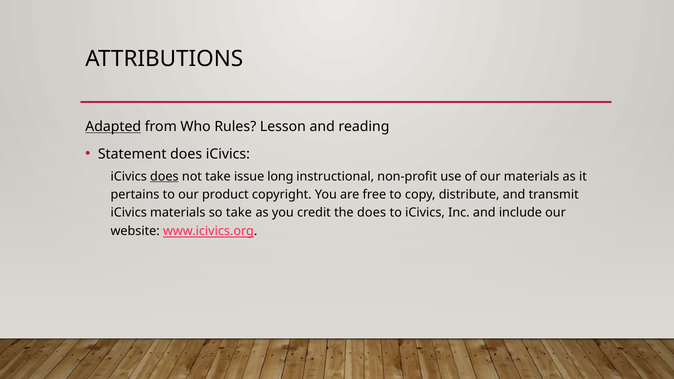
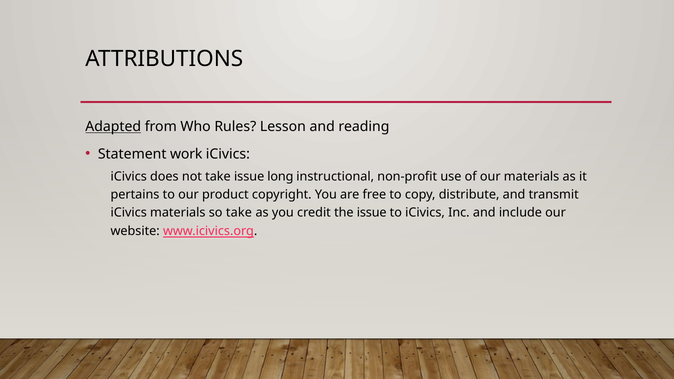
Statement does: does -> work (186, 154)
does underline: present -> none (164, 176)
the does: does -> issue (372, 213)
